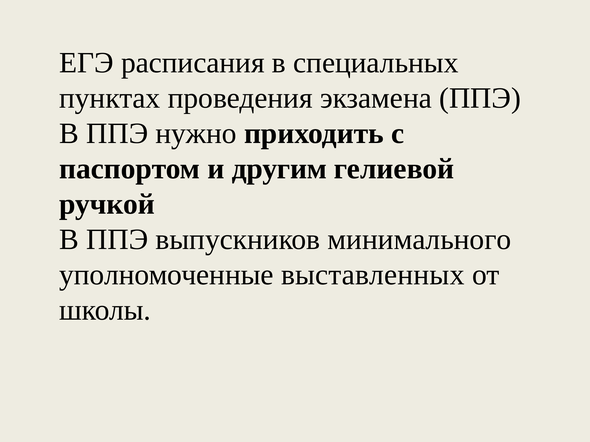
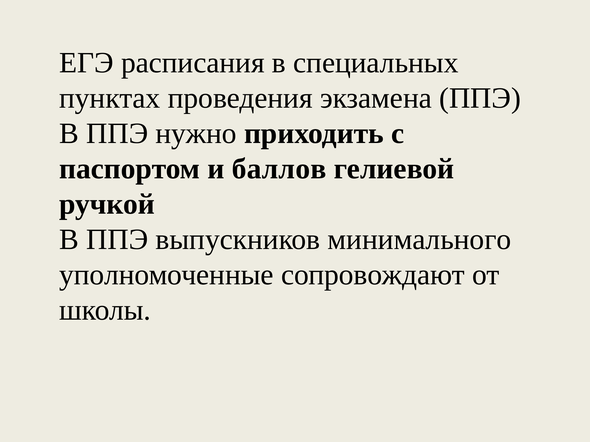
другим: другим -> баллов (279, 169)
выставленных: выставленных -> сопровождают (373, 275)
